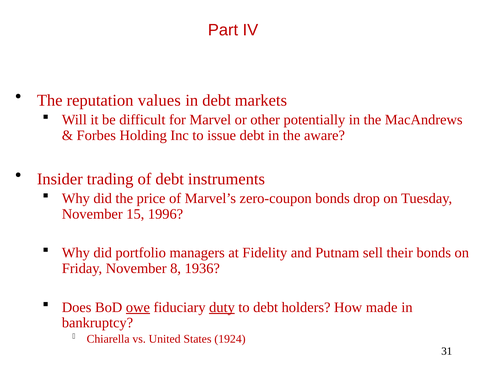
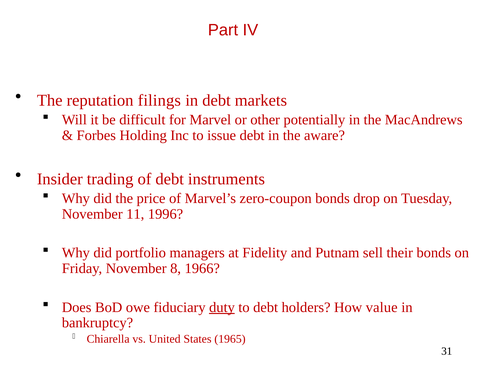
values: values -> filings (159, 101)
15: 15 -> 11 (135, 214)
1936: 1936 -> 1966 (202, 269)
owe underline: present -> none (138, 307)
made: made -> value (382, 307)
1924: 1924 -> 1965 (230, 339)
